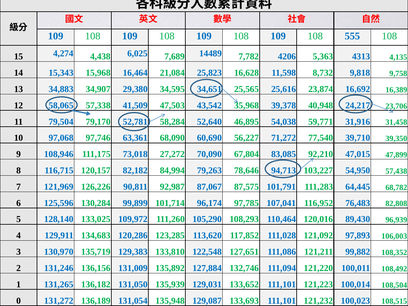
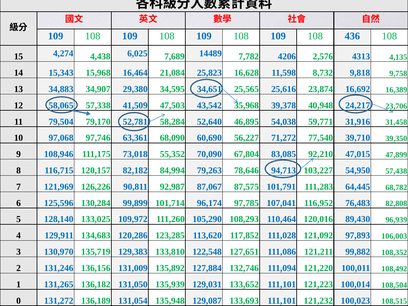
555: 555 -> 436 (352, 36)
5,363: 5,363 -> 2,576 (323, 57)
27,272: 27,272 -> 55,352 (172, 154)
